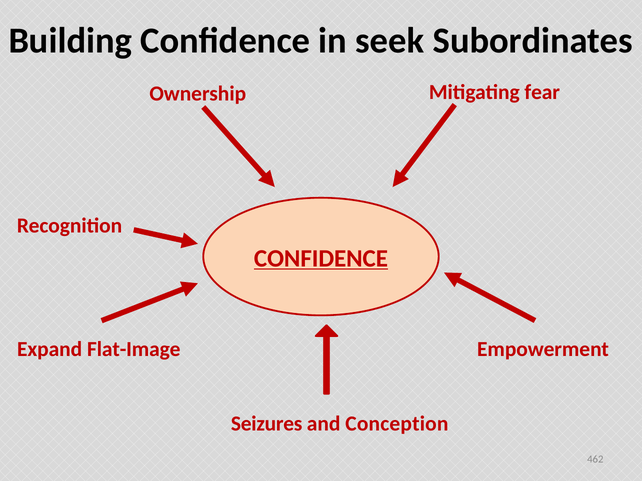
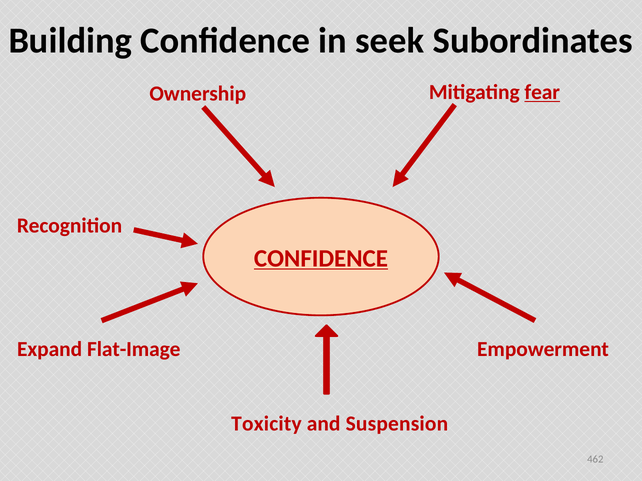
fear underline: none -> present (542, 92)
Seizures: Seizures -> Toxicity (266, 424)
Conception: Conception -> Suspension (397, 424)
